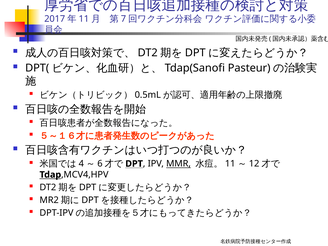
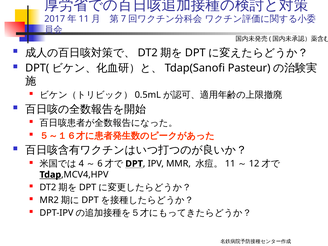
MMR underline: present -> none (178, 164)
